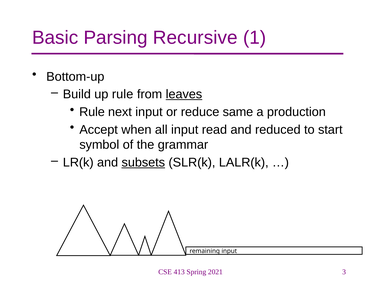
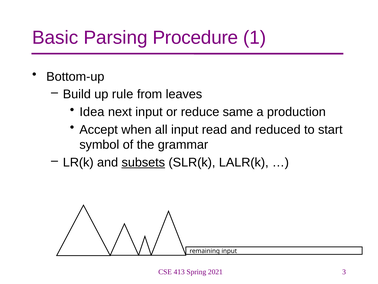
Recursive: Recursive -> Procedure (195, 38)
leaves underline: present -> none (184, 94)
Rule: Rule -> Idea (92, 112)
